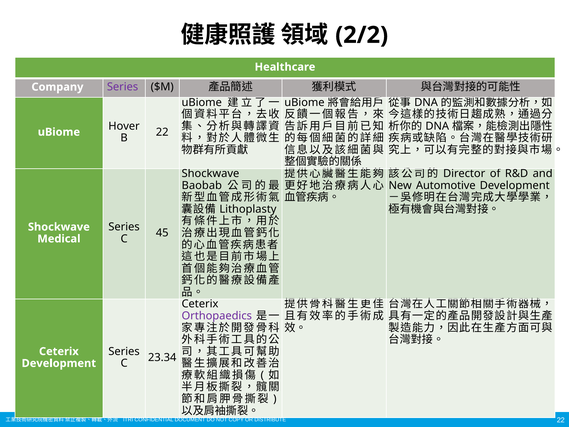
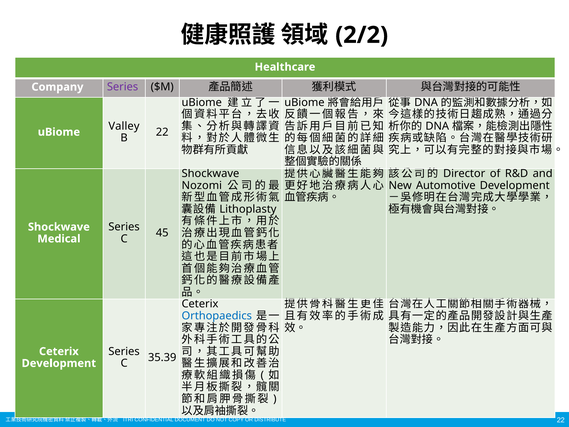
Hover: Hover -> Valley (124, 126)
Baobab: Baobab -> Nozomi (202, 185)
Orthopaedics colour: purple -> blue (217, 316)
23.34: 23.34 -> 35.39 (162, 357)
